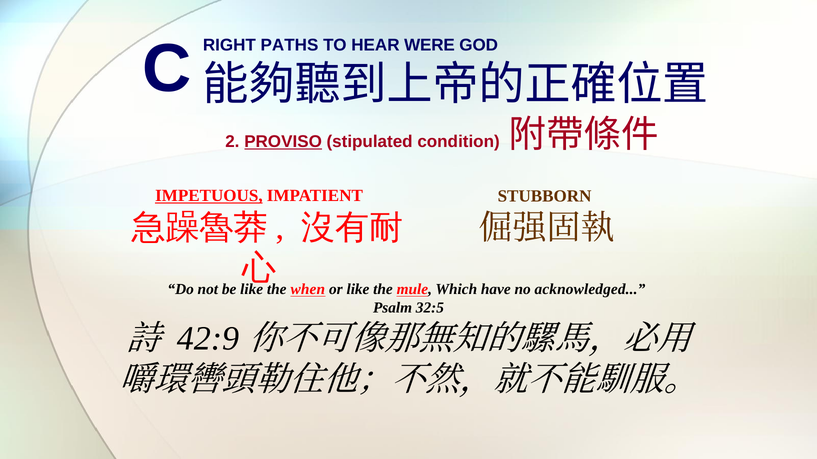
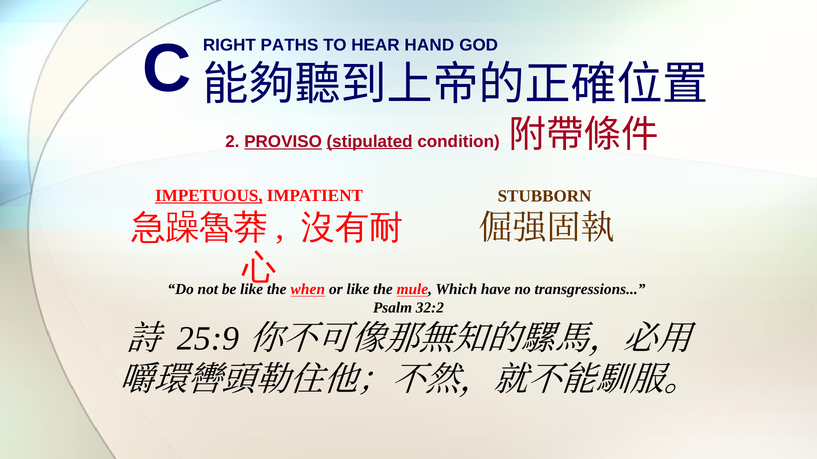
WERE: WERE -> HAND (429, 45)
stipulated underline: none -> present (370, 142)
acknowledged: acknowledged -> transgressions (590, 290)
32:5: 32:5 -> 32:2 (430, 308)
42:9: 42:9 -> 25:9 (208, 339)
